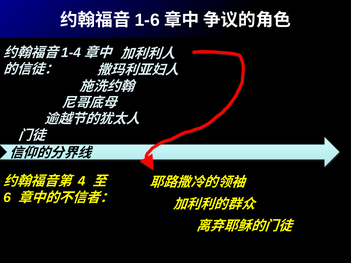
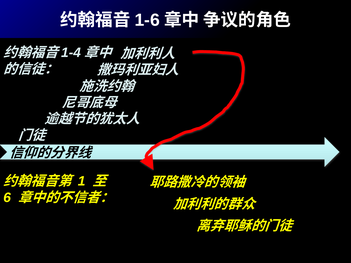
4: 4 -> 1 (82, 181)
